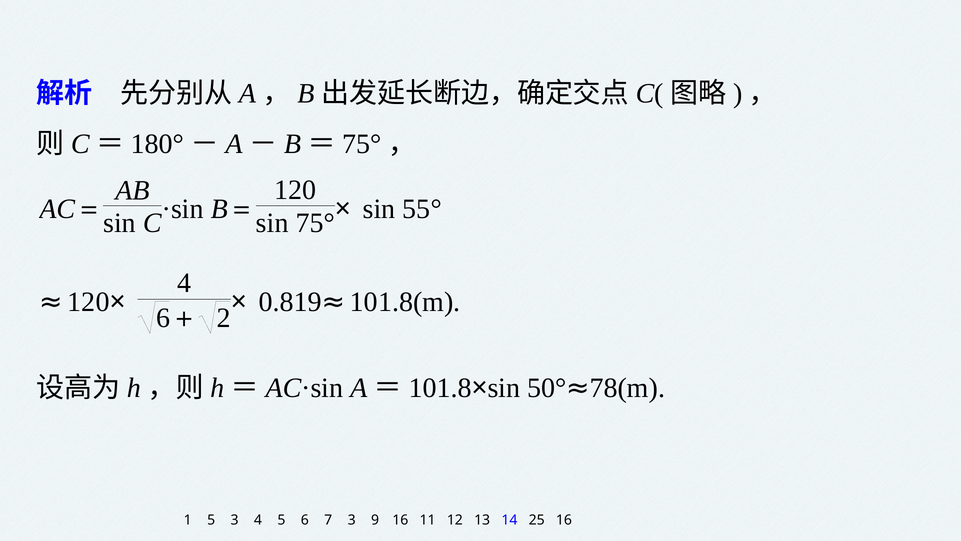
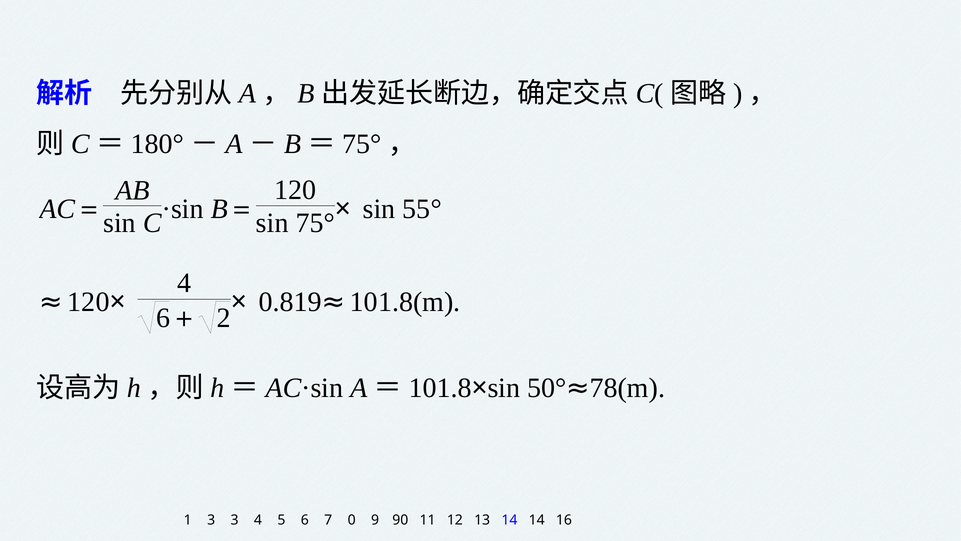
1 5: 5 -> 3 (211, 520)
7 3: 3 -> 0 (352, 520)
9 16: 16 -> 90 (400, 520)
14 25: 25 -> 14 (537, 520)
